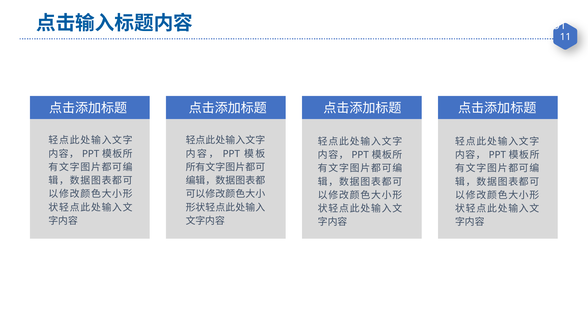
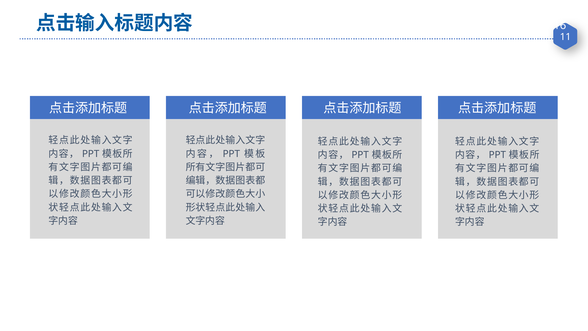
91: 91 -> 16 (560, 26)
